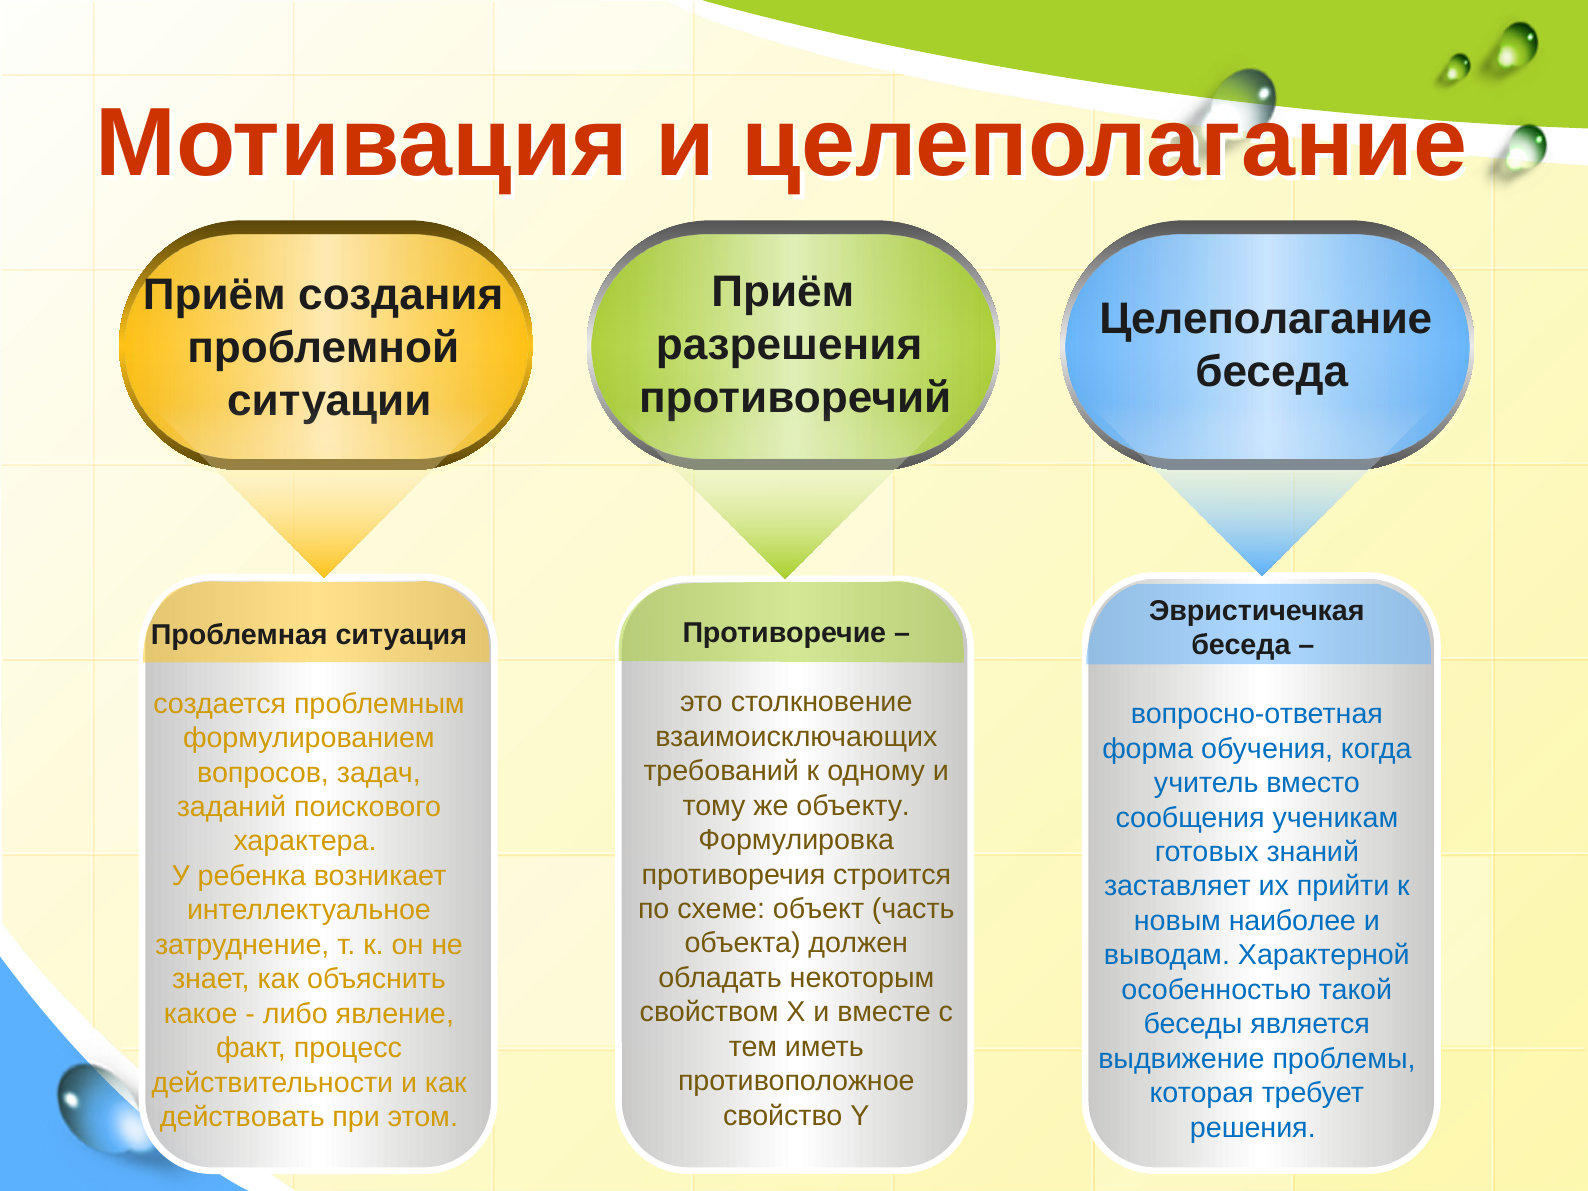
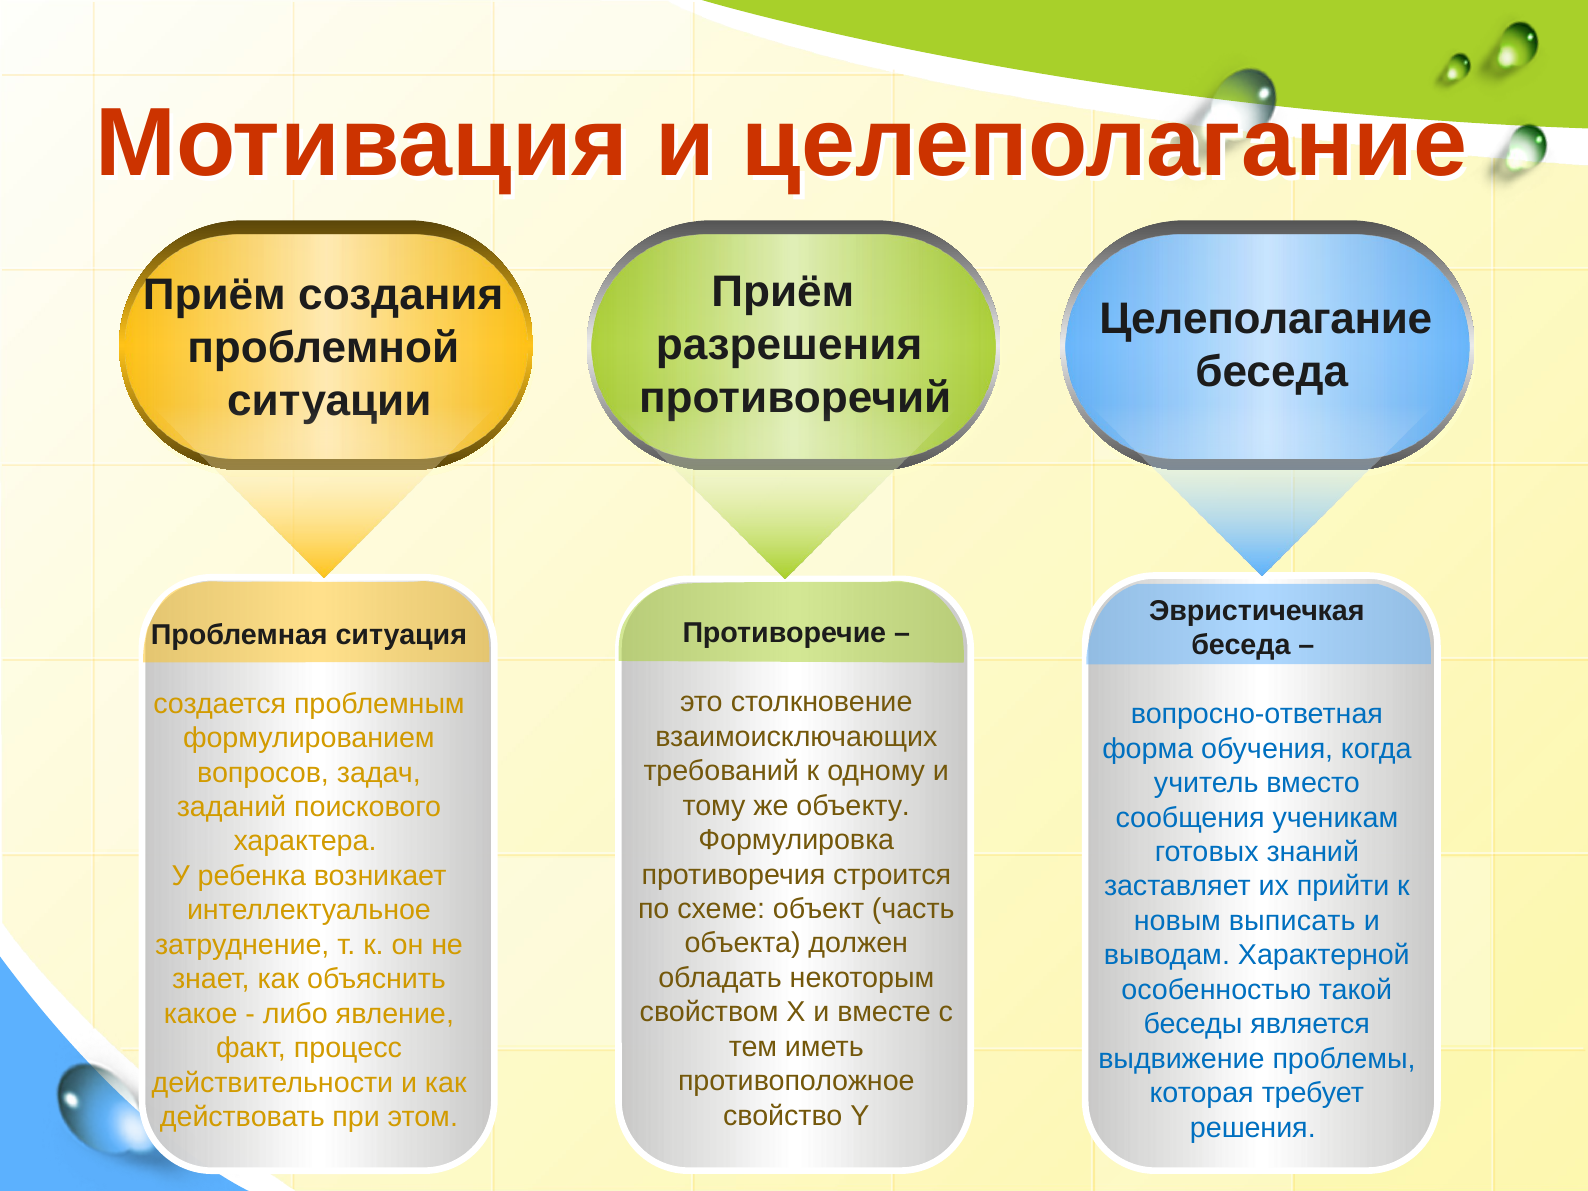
наиболее: наиболее -> выписать (1292, 921)
